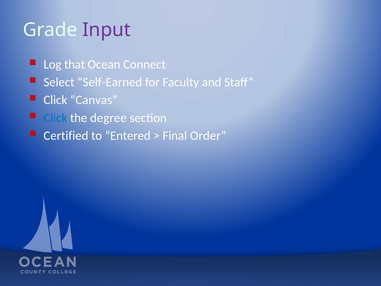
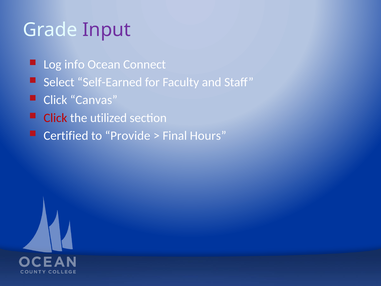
that: that -> info (74, 64)
Click colour: blue -> red (55, 118)
degree: degree -> utilized (109, 118)
Entered: Entered -> Provide (128, 135)
Order: Order -> Hours (208, 135)
